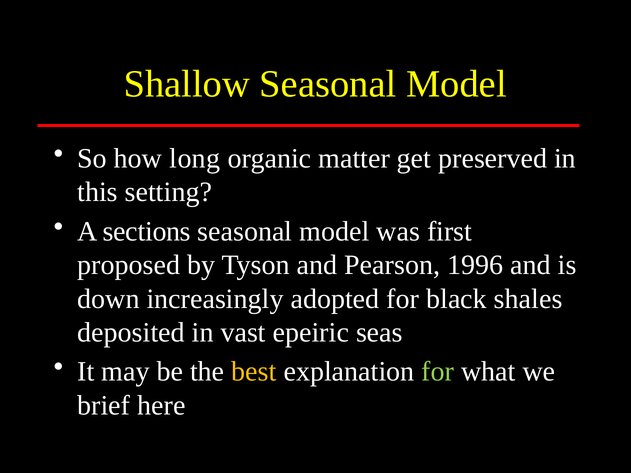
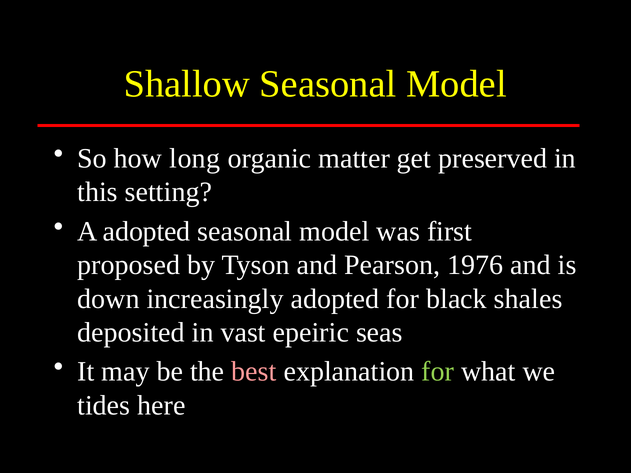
A sections: sections -> adopted (147, 232)
1996: 1996 -> 1976 (475, 265)
best colour: yellow -> pink (254, 372)
brief: brief -> tides (104, 406)
